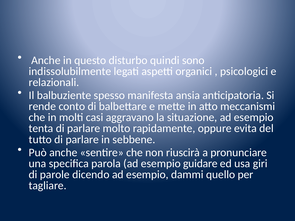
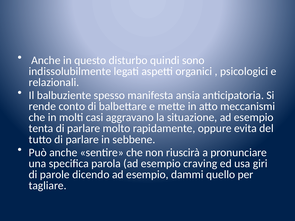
guidare: guidare -> craving (200, 164)
